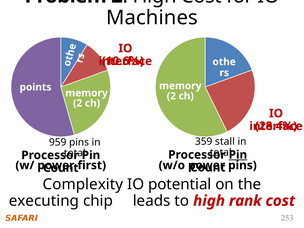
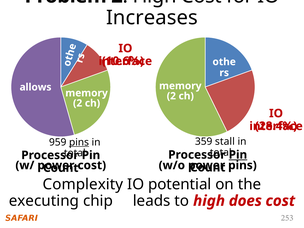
Machines: Machines -> Increases (152, 18)
points: points -> allows (36, 87)
pins underline: none -> present (79, 142)
first: first -> cost (92, 165)
rank: rank -> does (245, 201)
